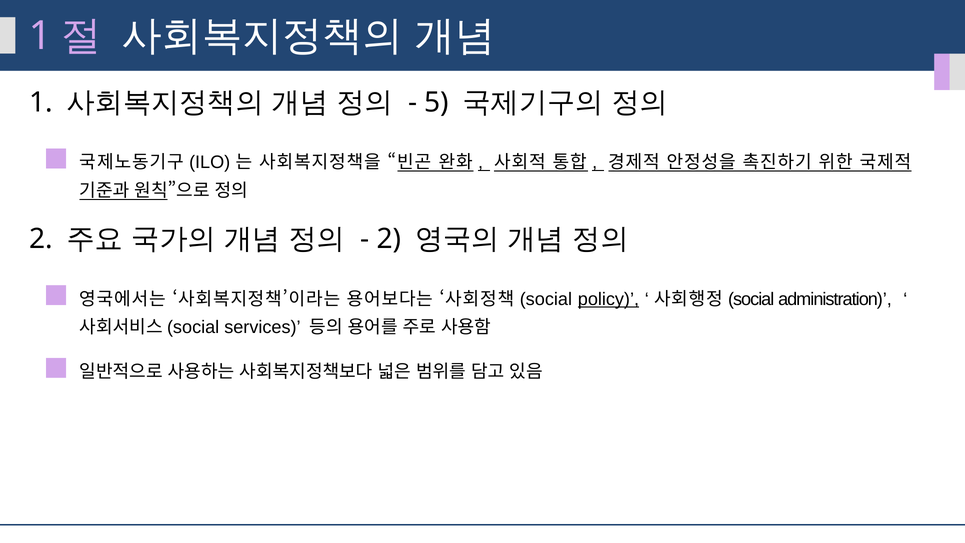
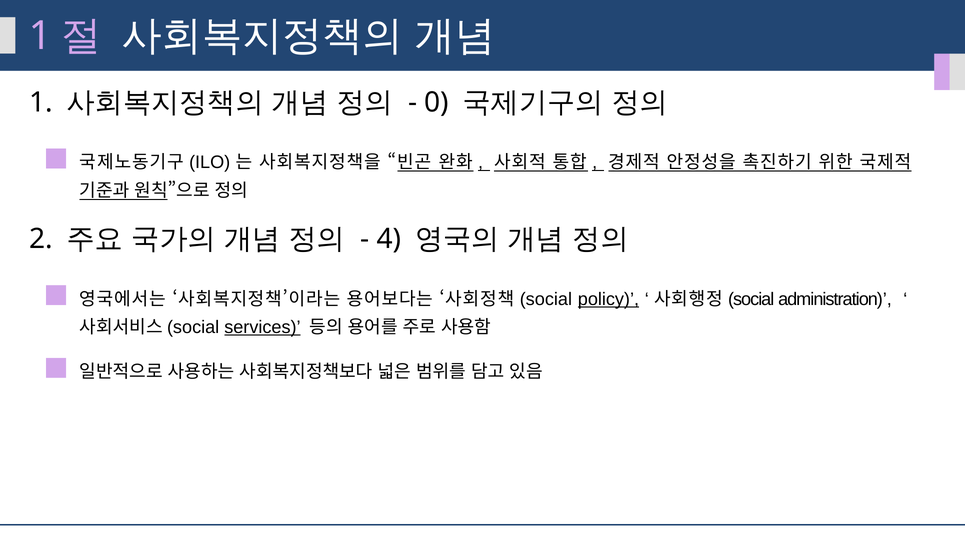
5: 5 -> 0 (437, 103)
2: 2 -> 4 (389, 239)
services underline: none -> present (262, 327)
